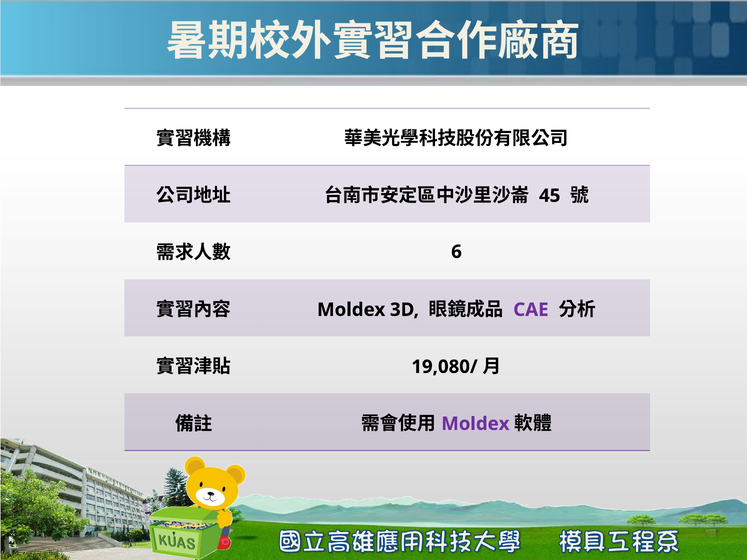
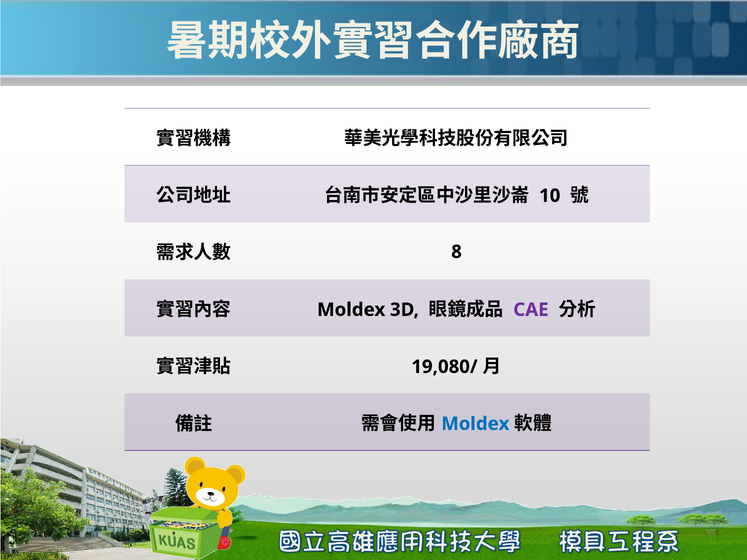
45: 45 -> 10 (550, 196)
6: 6 -> 8 (457, 252)
Moldex colour: purple -> blue (475, 424)
